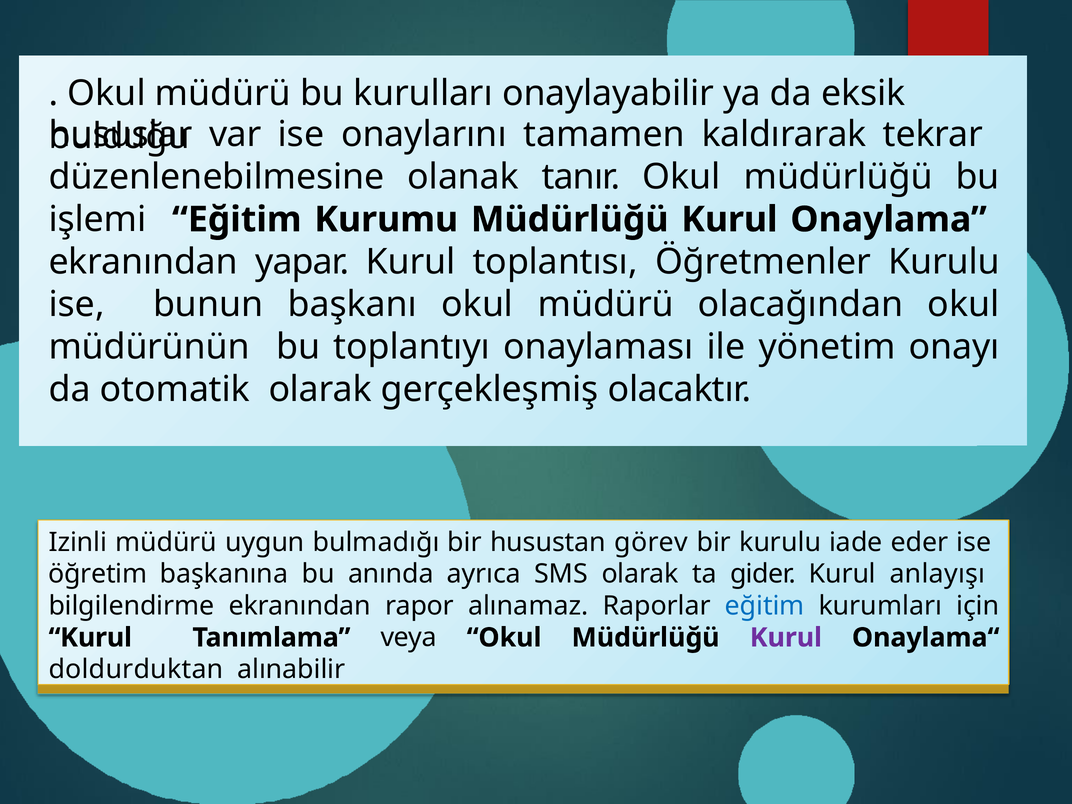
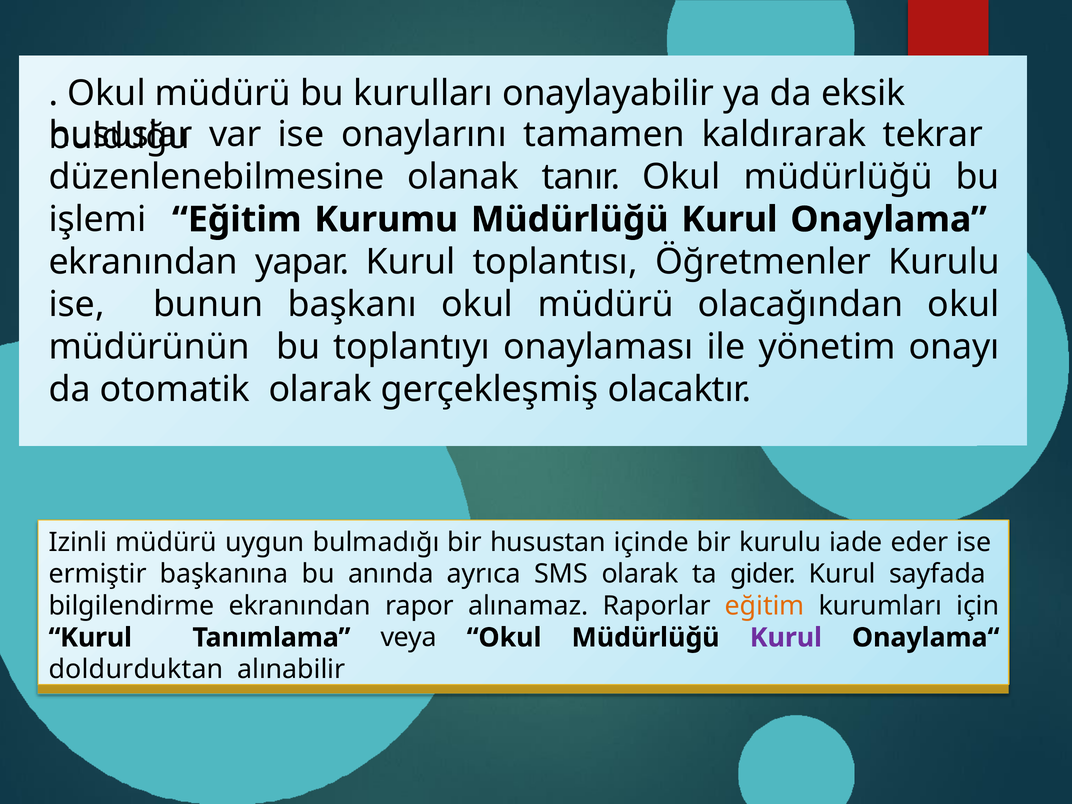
görev: görev -> içinde (651, 542)
öğretim: öğretim -> ermiştir (98, 574)
anlayışı: anlayışı -> sayfada (938, 574)
eğitim colour: blue -> orange (765, 606)
